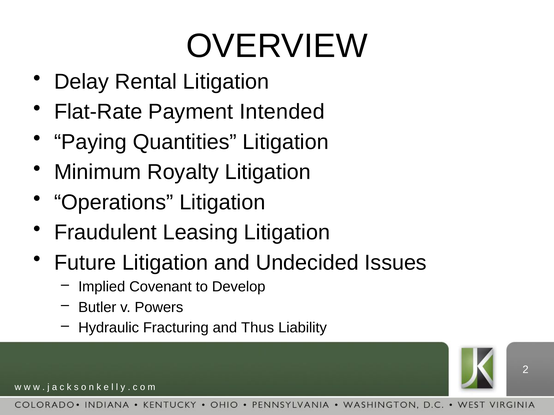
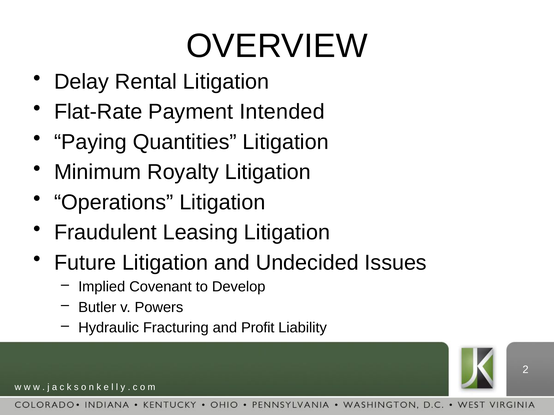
Thus: Thus -> Profit (258, 328)
